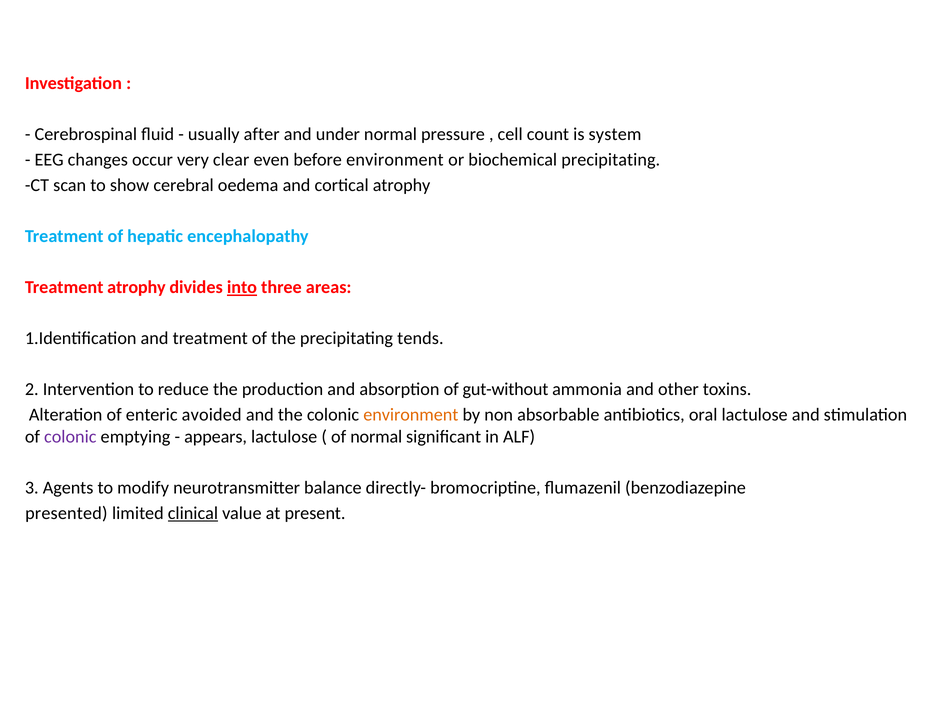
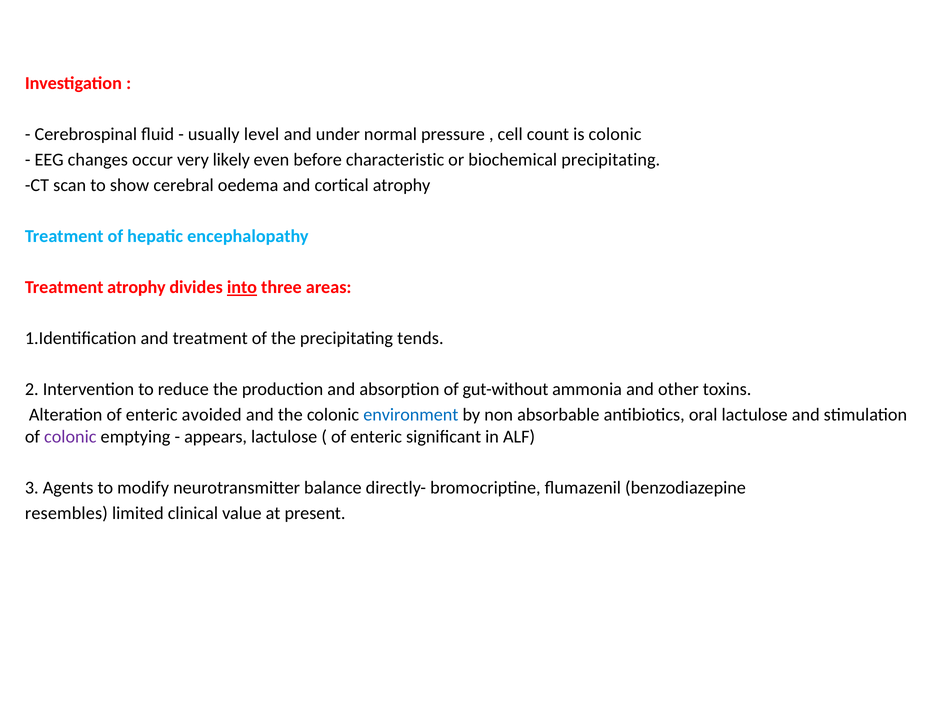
after: after -> level (262, 135)
is system: system -> colonic (615, 135)
clear: clear -> likely (231, 160)
before environment: environment -> characteristic (395, 160)
environment colour: orange -> blue (411, 415)
normal: normal -> enteric (376, 437)
presented: presented -> resembles (66, 514)
clinical underline: present -> none (193, 514)
